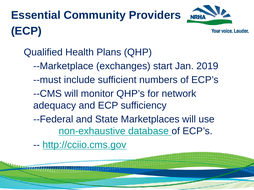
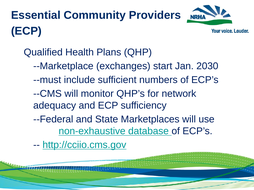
2019: 2019 -> 2030 (207, 66)
